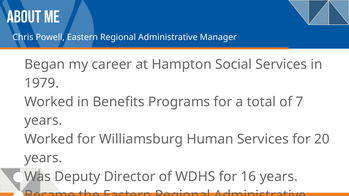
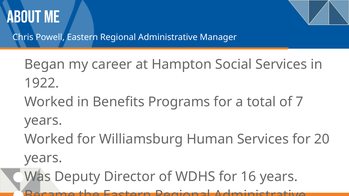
1979: 1979 -> 1922 (42, 83)
